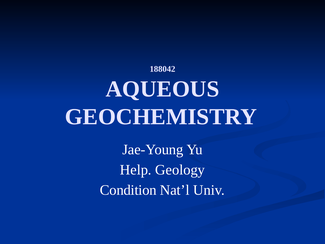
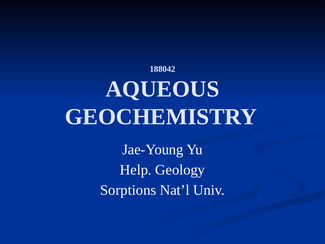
Condition: Condition -> Sorptions (128, 190)
